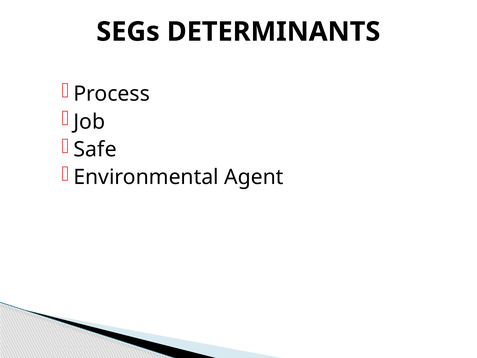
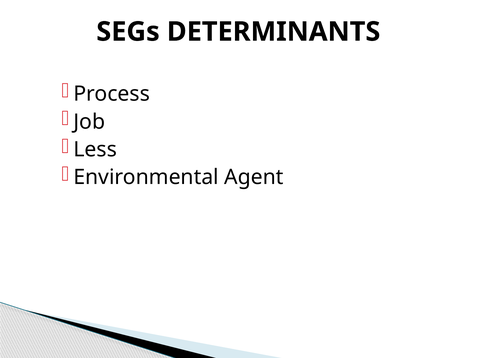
Safe: Safe -> Less (95, 149)
